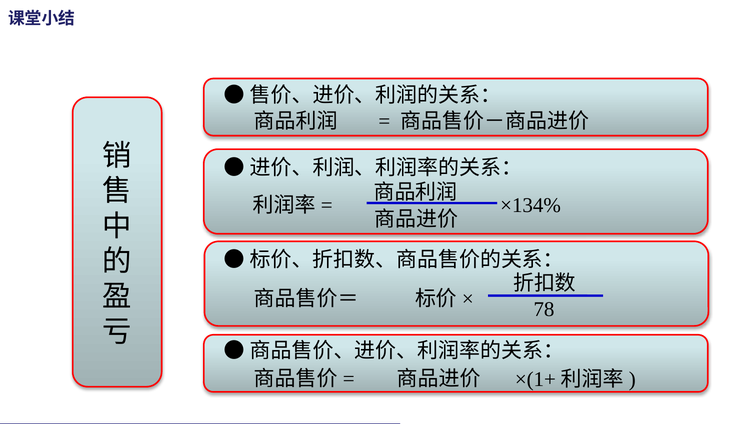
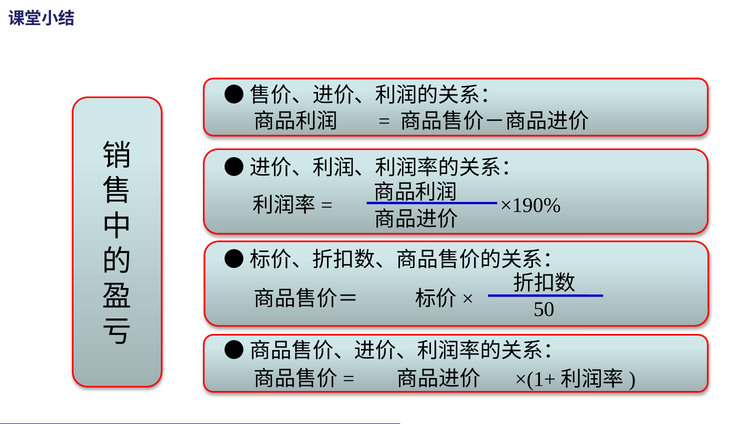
×134%: ×134% -> ×190% (531, 205)
78: 78 -> 50 (544, 309)
